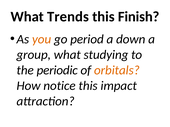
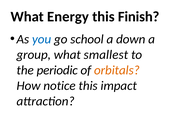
Trends: Trends -> Energy (68, 17)
you colour: orange -> blue (42, 39)
period: period -> school (87, 39)
studying: studying -> smallest (106, 55)
